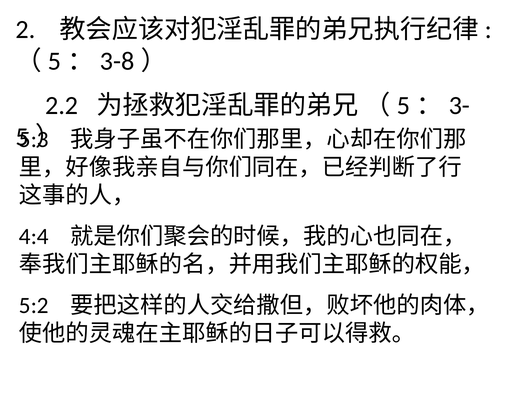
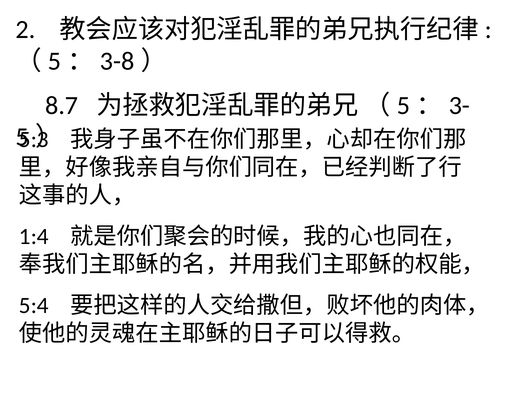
2.2: 2.2 -> 8.7 (62, 106)
4:4: 4:4 -> 1:4 (34, 236)
5:2: 5:2 -> 5:4 (34, 305)
